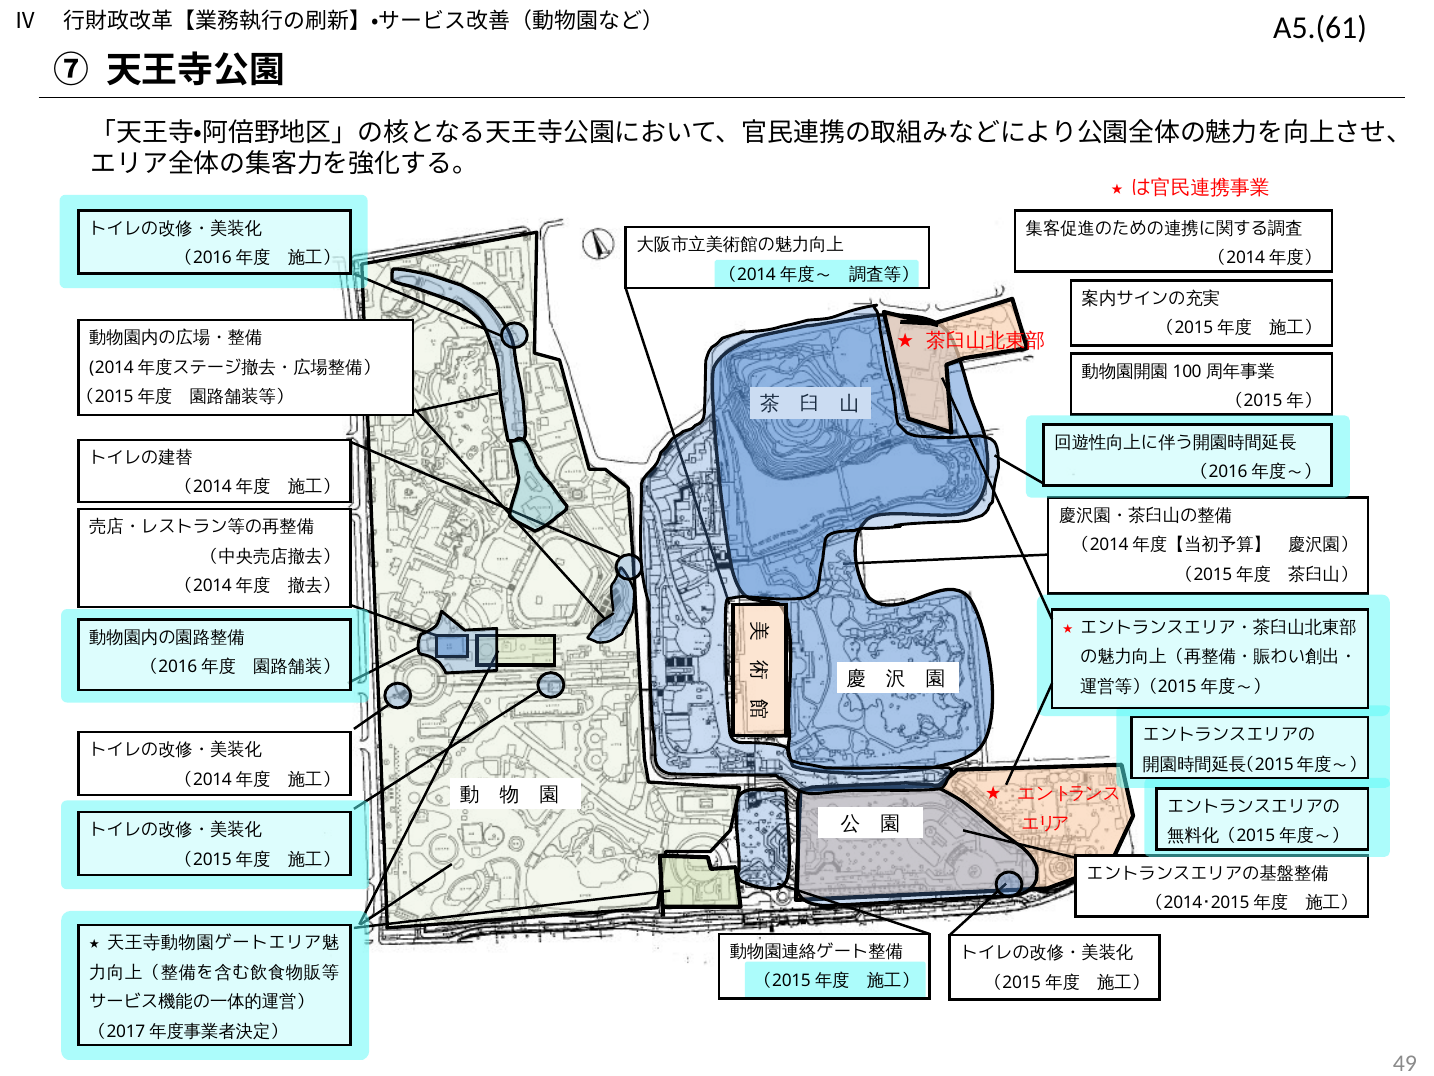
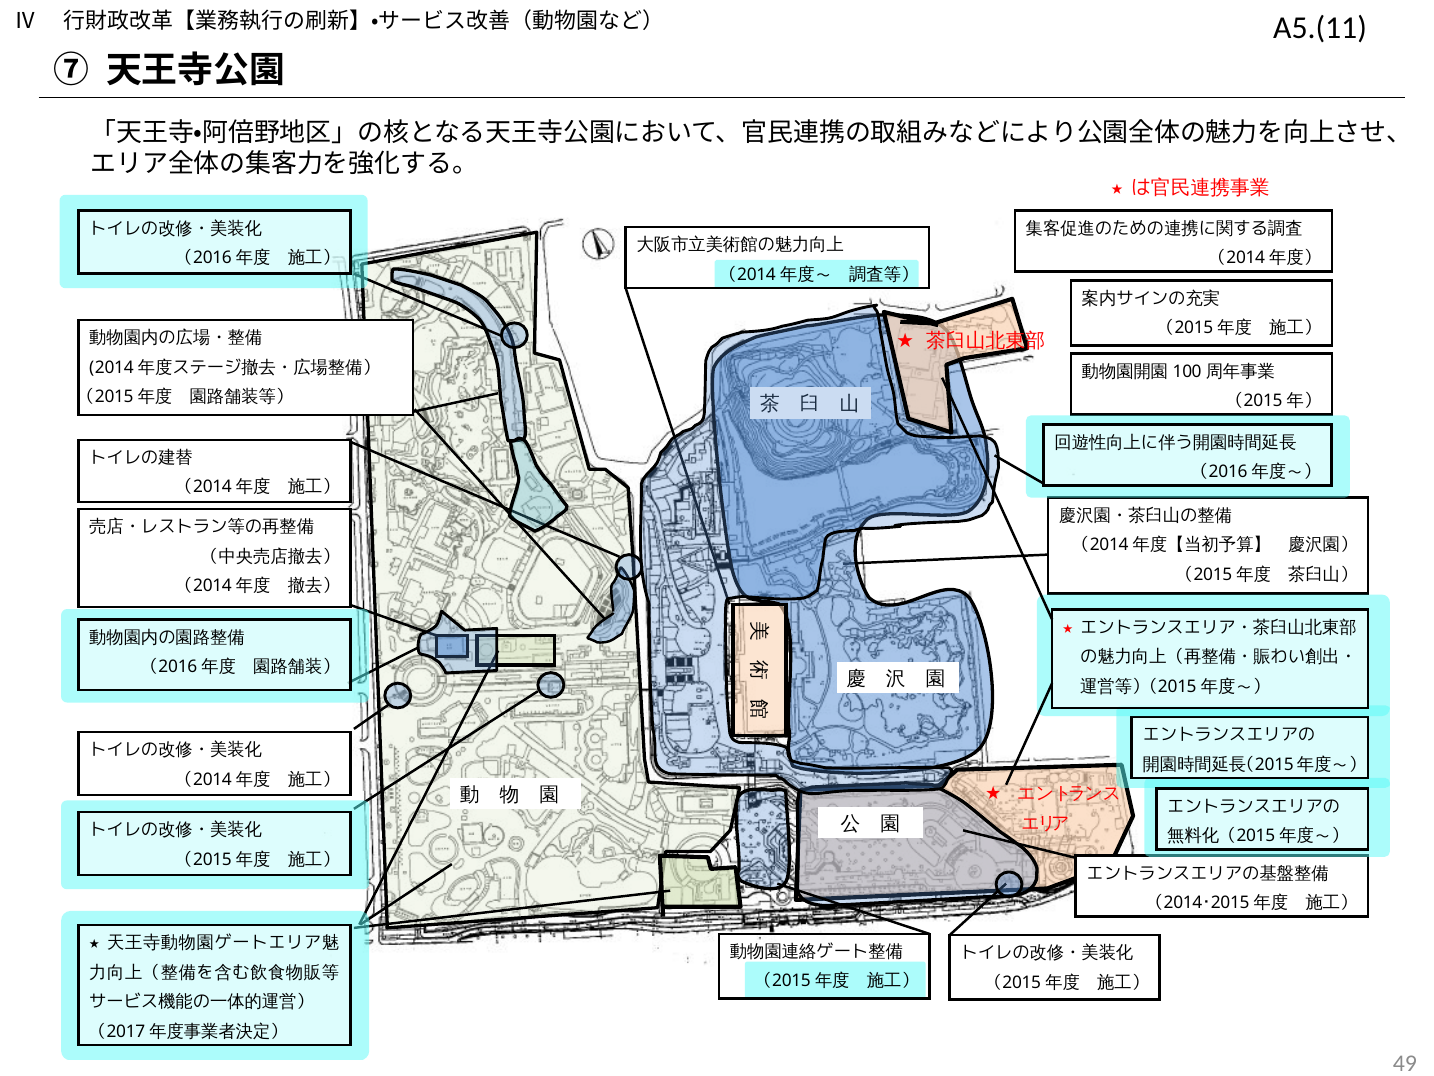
A5.(61: A5.(61 -> A5.(11 (1320, 28)
